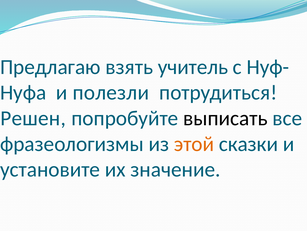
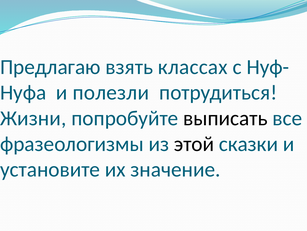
учитель: учитель -> классах (193, 67)
Решен: Решен -> Жизни (33, 118)
этой colour: orange -> black (194, 144)
